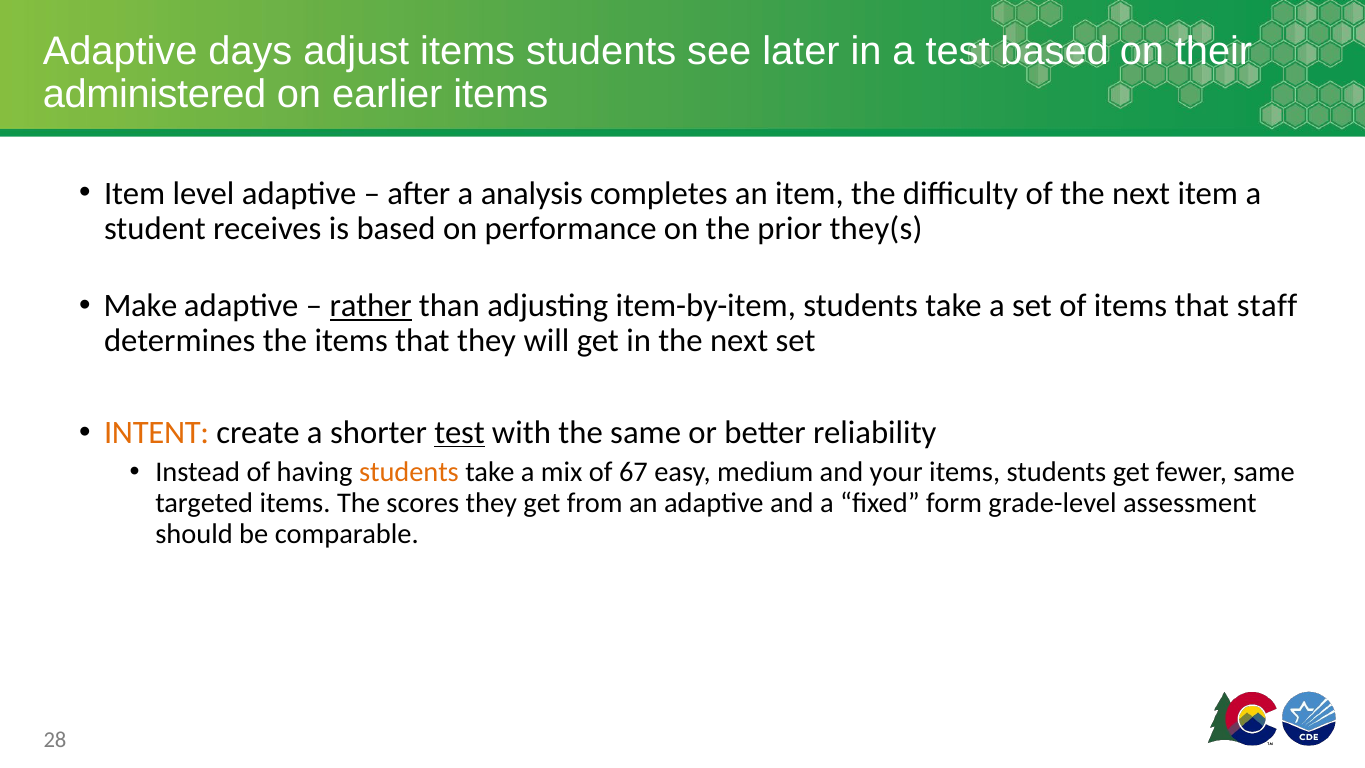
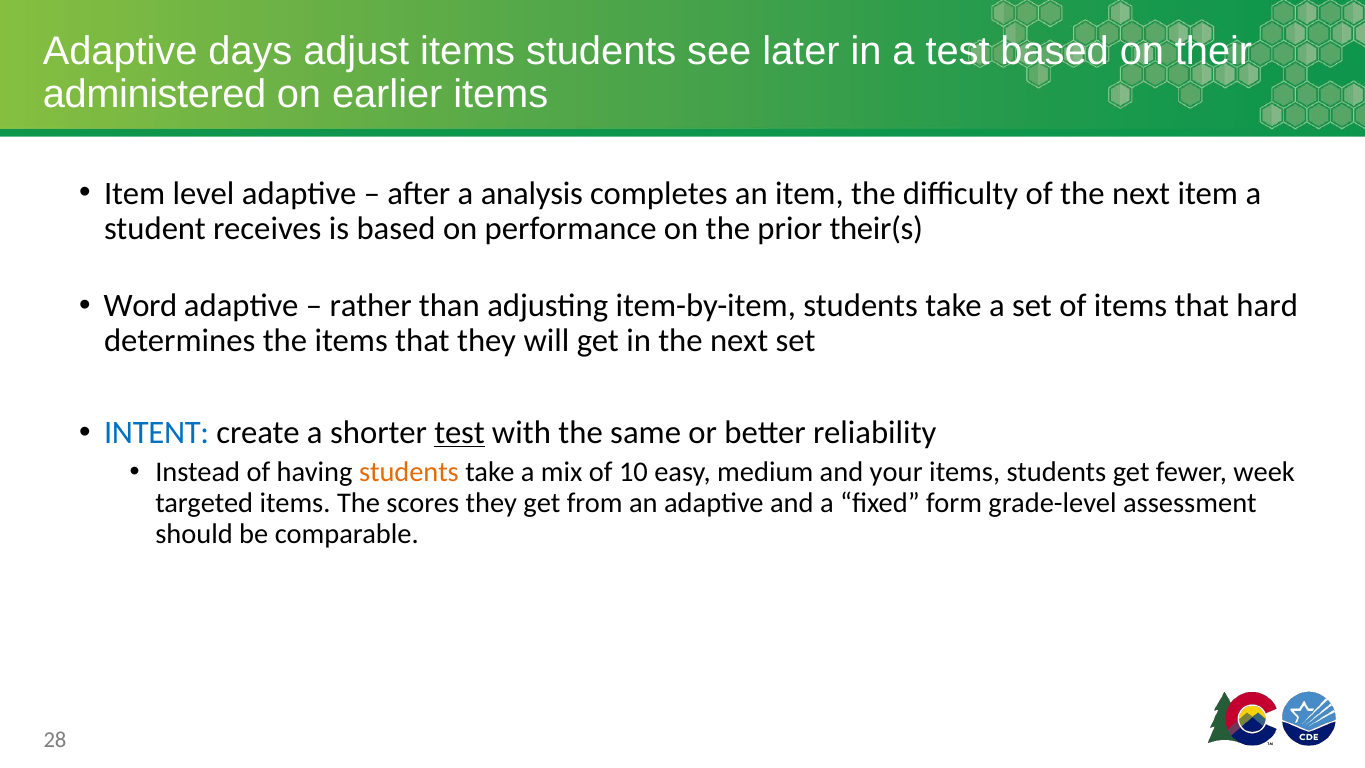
they(s: they(s -> their(s (876, 229)
Make: Make -> Word (140, 306)
rather underline: present -> none (371, 306)
staff: staff -> hard (1267, 306)
INTENT colour: orange -> blue (157, 432)
67: 67 -> 10 (633, 472)
fewer same: same -> week (1264, 472)
